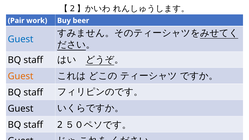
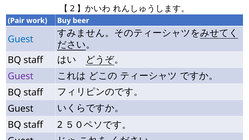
Guest colour: orange -> purple (21, 76)
